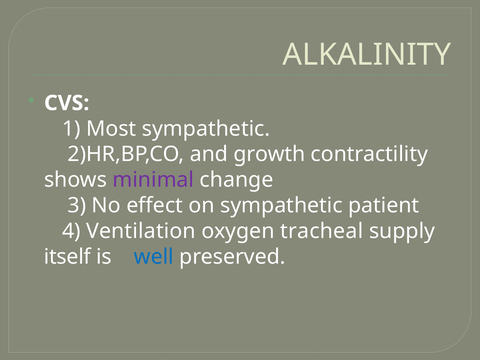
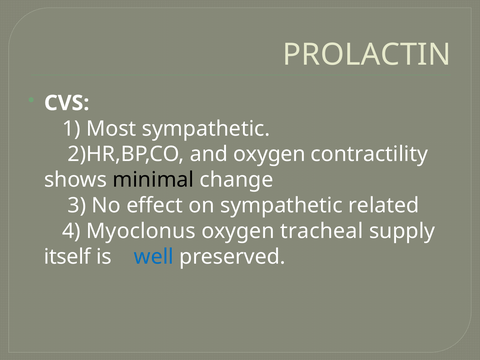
ALKALINITY: ALKALINITY -> PROLACTIN (367, 55)
and growth: growth -> oxygen (269, 154)
minimal colour: purple -> black (153, 180)
patient: patient -> related (384, 206)
Ventilation: Ventilation -> Myoclonus (141, 231)
